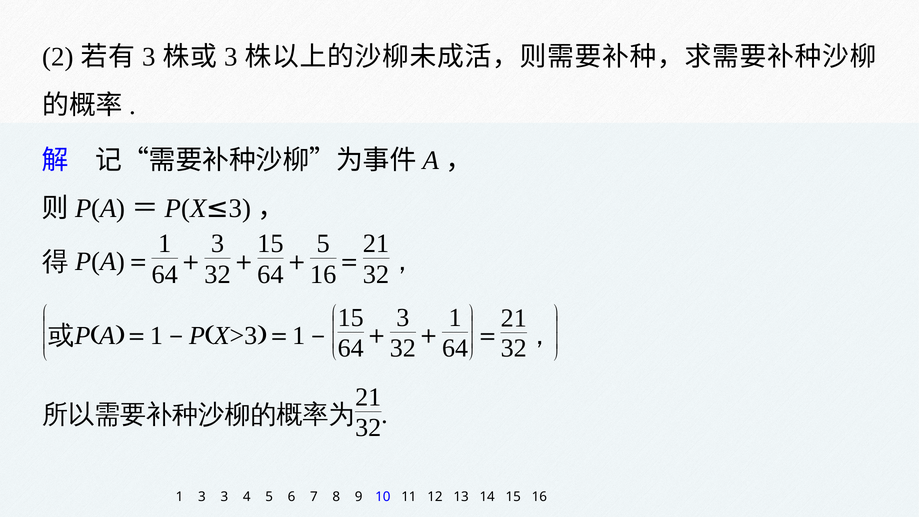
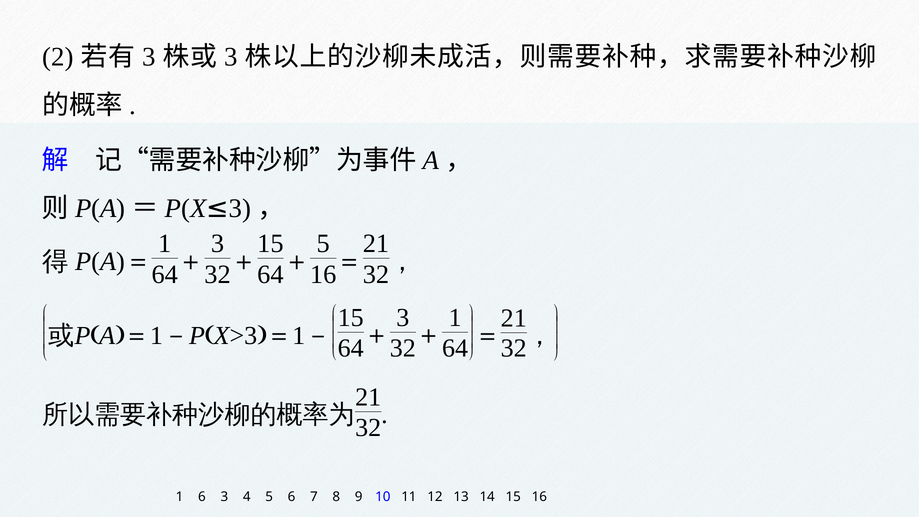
1 3: 3 -> 6 (202, 497)
